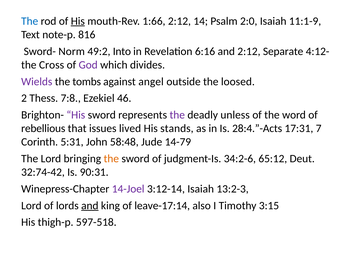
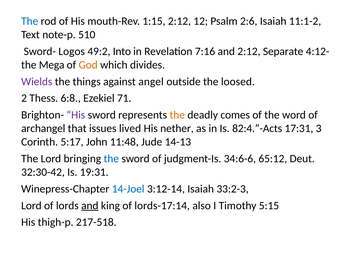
His underline: present -> none (78, 21)
1:66: 1:66 -> 1:15 (154, 21)
14: 14 -> 12 (201, 21)
2:0: 2:0 -> 2:6 (249, 21)
11:1-9: 11:1-9 -> 11:1-2 (305, 21)
816: 816 -> 510 (87, 35)
Norm: Norm -> Logos (72, 51)
6:16: 6:16 -> 7:16 (205, 51)
Cross: Cross -> Mega (52, 65)
God colour: purple -> orange (88, 65)
tombs: tombs -> things (87, 81)
7:8: 7:8 -> 6:8 (71, 98)
46: 46 -> 71 (124, 98)
the colour: purple -> orange (177, 115)
unless: unless -> comes (235, 115)
rebellious: rebellious -> archangel (43, 128)
stands: stands -> nether (177, 128)
28:4.”-Acts: 28:4.”-Acts -> 82:4.”-Acts (257, 128)
7: 7 -> 3 (319, 128)
5:31: 5:31 -> 5:17 (72, 142)
58:48: 58:48 -> 11:48 (124, 142)
14-79: 14-79 -> 14-13 (178, 142)
the colour: orange -> blue (111, 158)
34:2-6: 34:2-6 -> 34:6-6 (240, 158)
32:74-42: 32:74-42 -> 32:30-42 (43, 172)
90:31: 90:31 -> 19:31 (94, 172)
14-Joel colour: purple -> blue (128, 189)
13:2-3: 13:2-3 -> 33:2-3 (233, 189)
leave-17:14: leave-17:14 -> lords-17:14 (162, 205)
3:15: 3:15 -> 5:15 (269, 205)
597-518: 597-518 -> 217-518 (96, 222)
